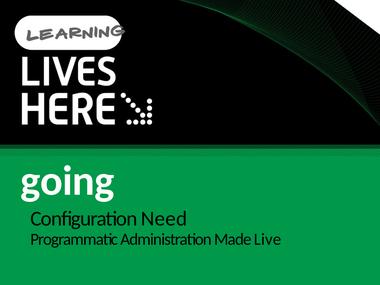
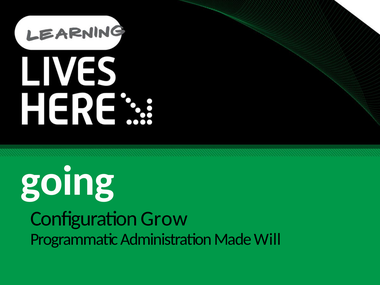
Need: Need -> Grow (164, 219)
Live: Live -> Will (267, 239)
